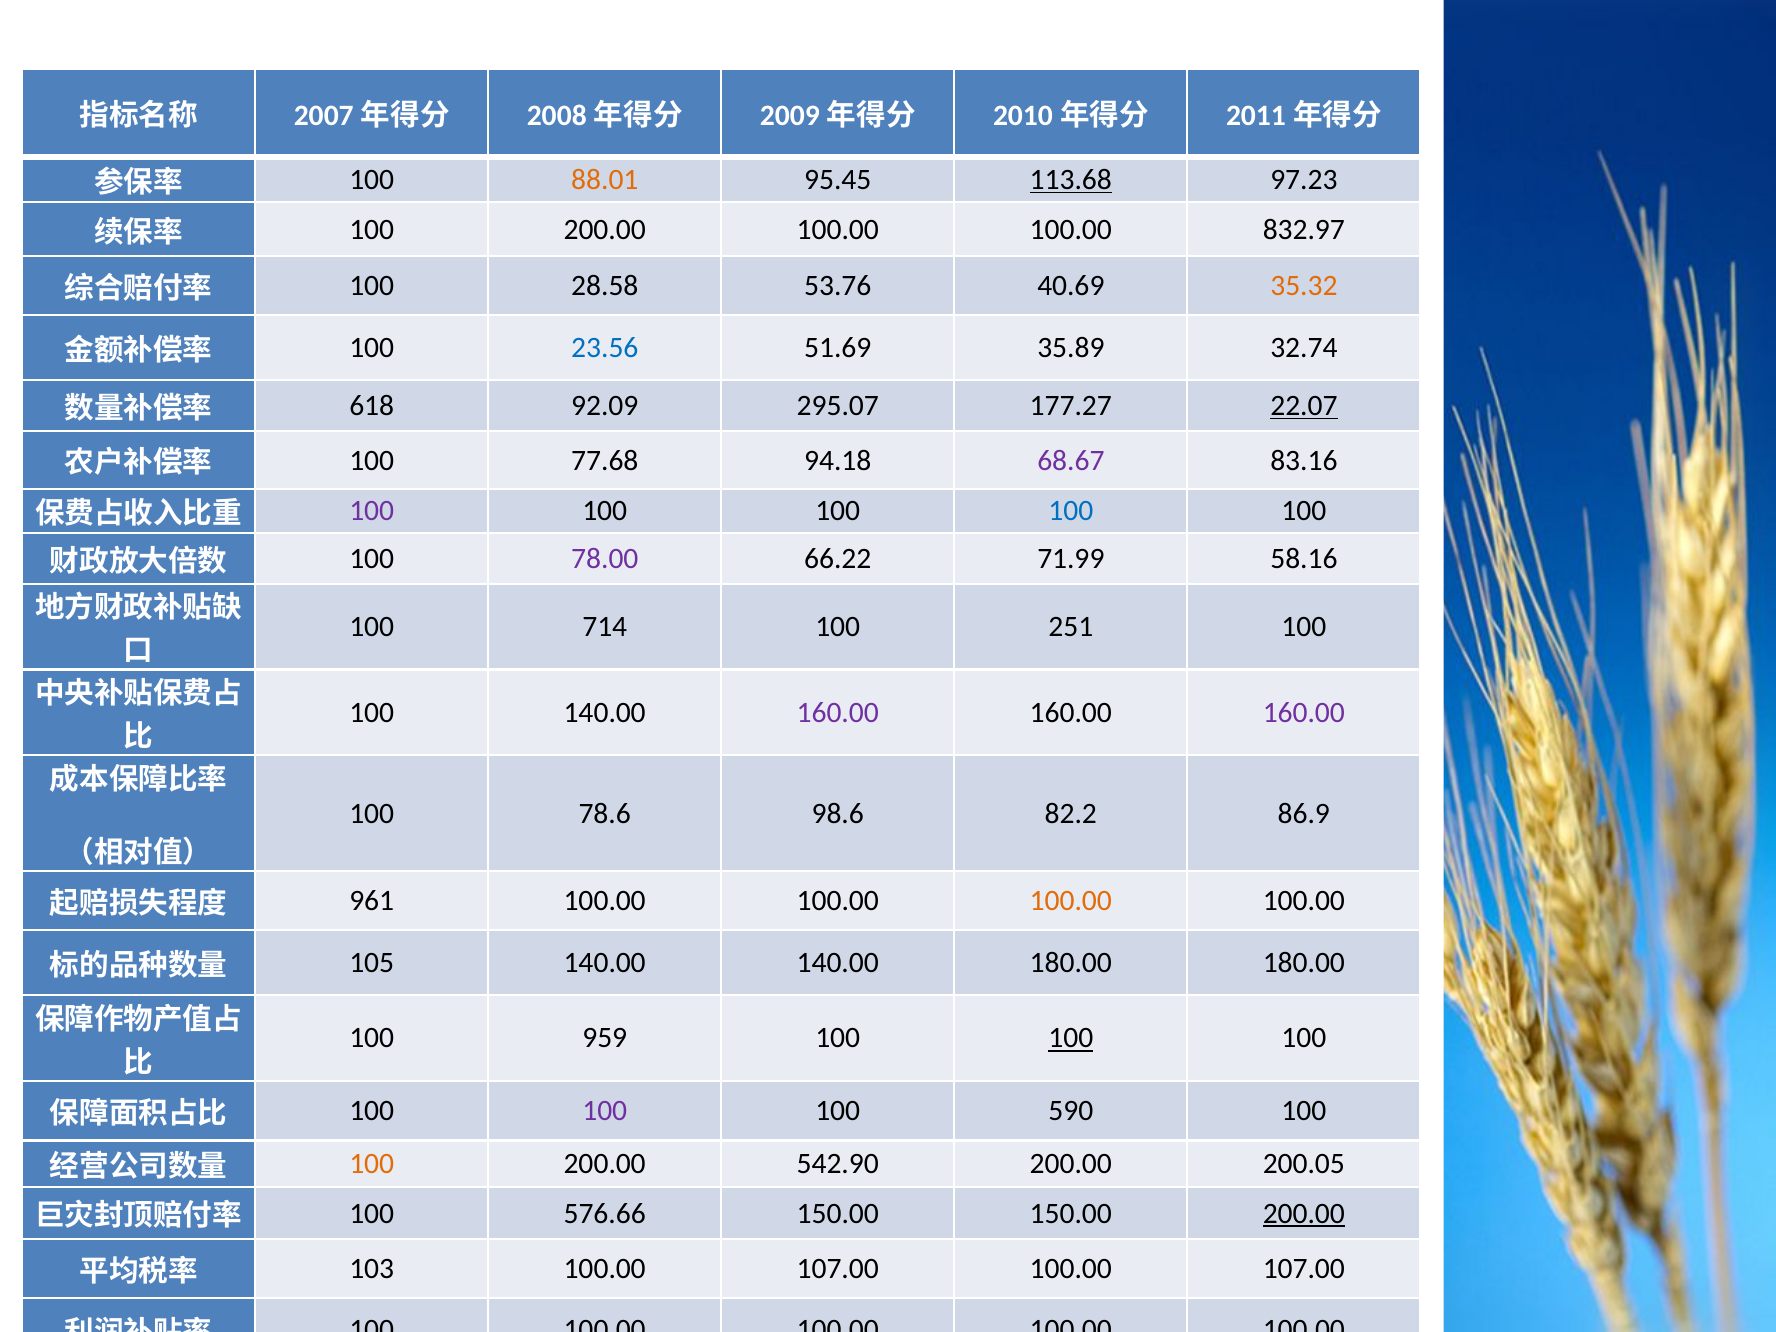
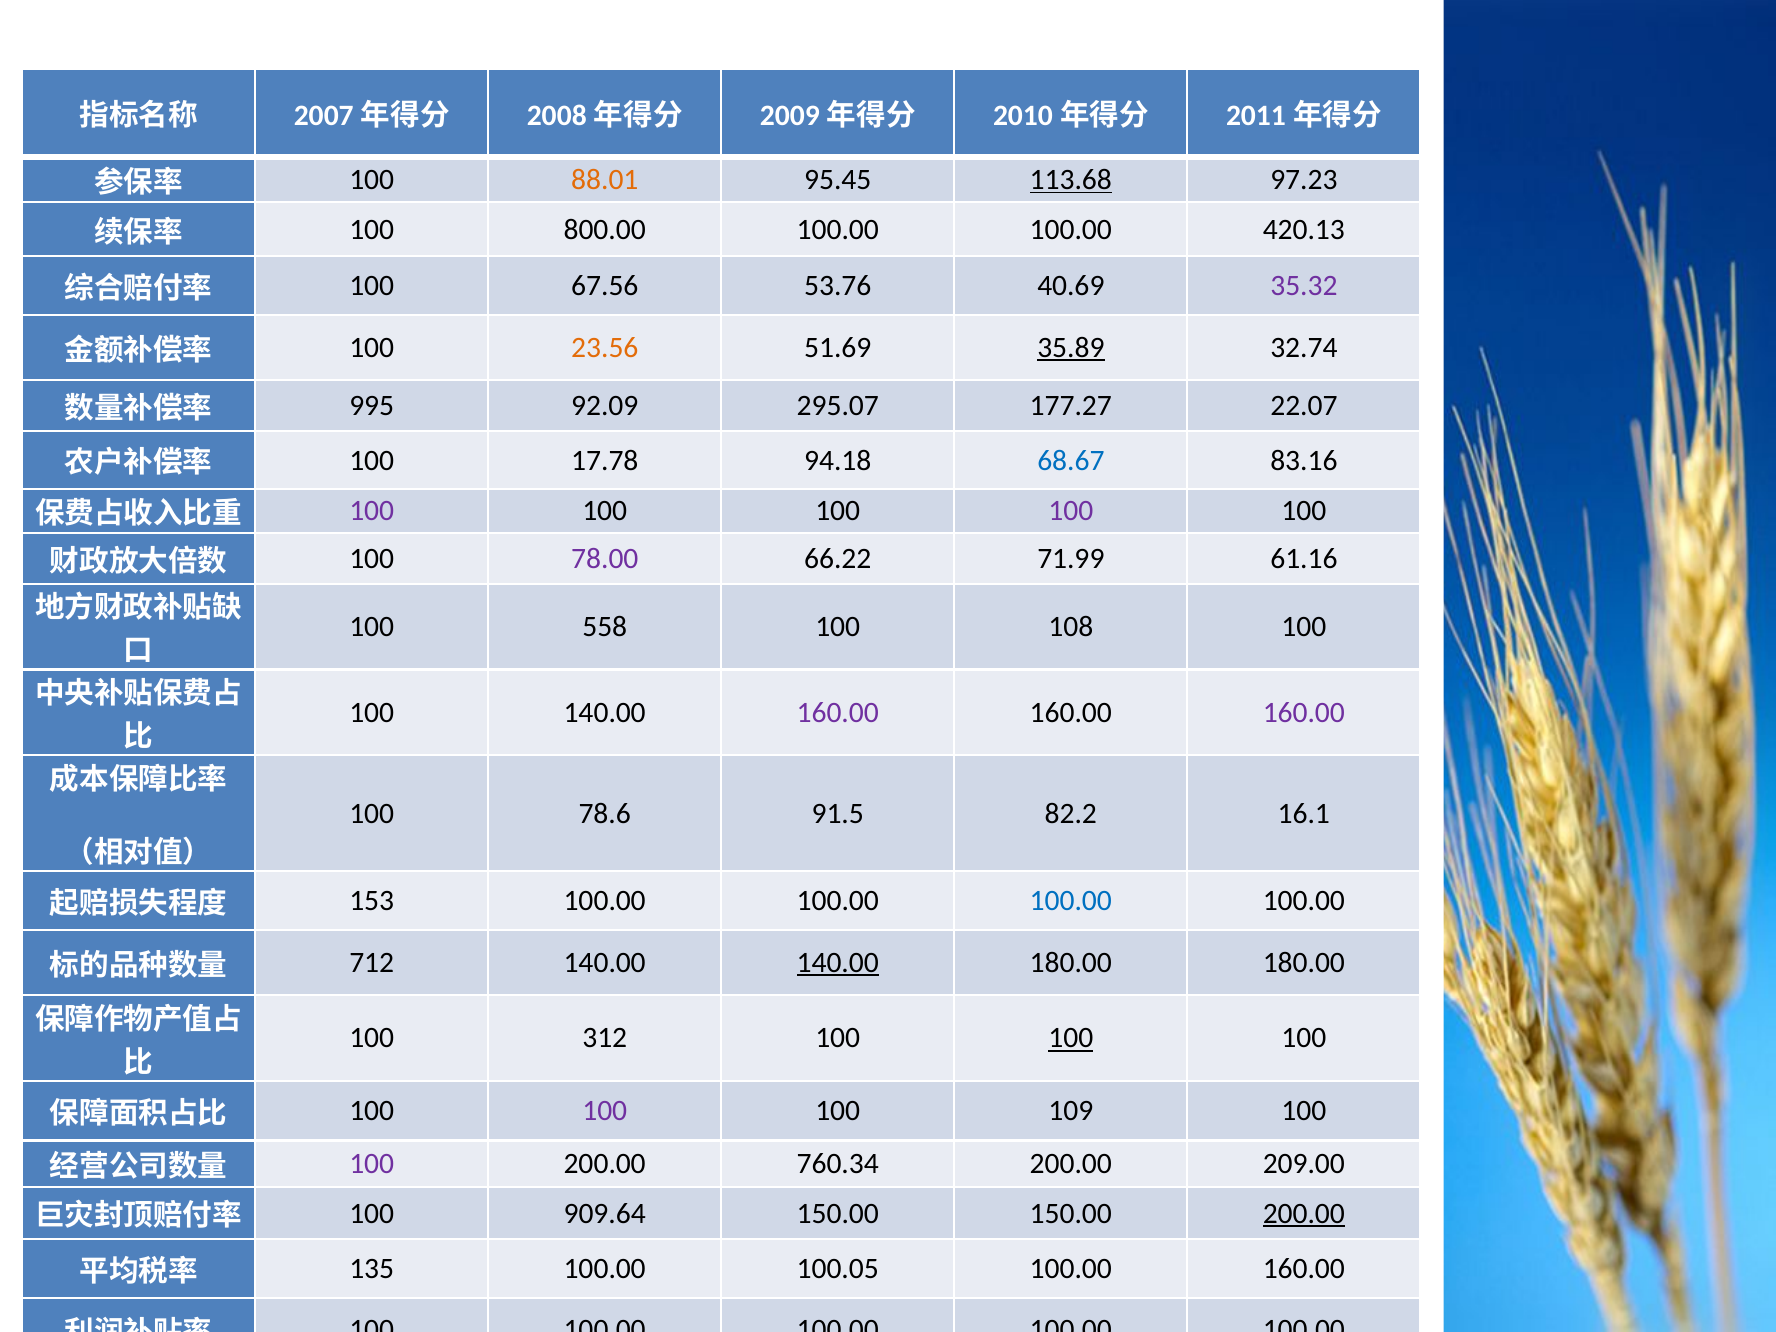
200.00: 200.00 -> 800.00 (605, 230)
832.97: 832.97 -> 420.13 (1304, 230)
28.58: 28.58 -> 67.56 (605, 286)
35.32 colour: orange -> purple (1304, 286)
23.56 colour: blue -> orange (605, 348)
35.89 underline: none -> present (1071, 348)
618: 618 -> 995 (372, 406)
22.07 underline: present -> none (1304, 406)
77.68: 77.68 -> 17.78 (605, 460)
68.67 colour: purple -> blue (1071, 460)
100 colour: blue -> purple (1071, 511)
58.16: 58.16 -> 61.16 (1304, 559)
714: 714 -> 558 (605, 627)
251: 251 -> 108 (1071, 627)
98.6: 98.6 -> 91.5 (838, 813)
86.9: 86.9 -> 16.1 (1304, 813)
961: 961 -> 153 (372, 901)
100.00 colour: orange -> blue (1071, 901)
105: 105 -> 712 (372, 963)
140.00 underline: none -> present (838, 963)
959: 959 -> 312 (605, 1038)
590: 590 -> 109 (1071, 1111)
100 colour: orange -> purple (372, 1164)
542.90: 542.90 -> 760.34 (838, 1164)
200.05: 200.05 -> 209.00 (1304, 1164)
576.66: 576.66 -> 909.64 (605, 1213)
103: 103 -> 135 (372, 1269)
107.00: 107.00 -> 100.05 (838, 1269)
107.00: 107.00 -> 160.00 (1304, 1269)
